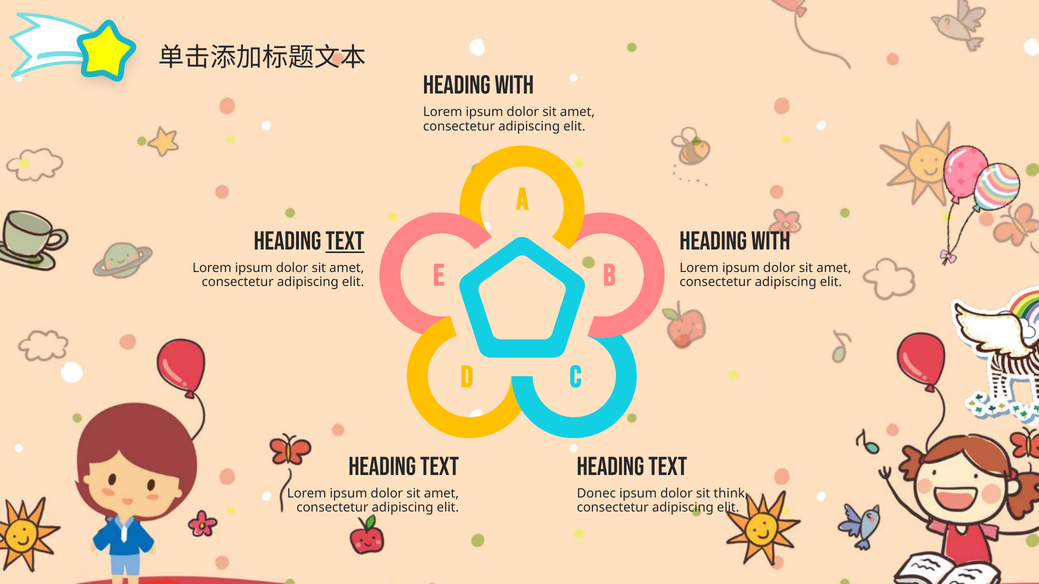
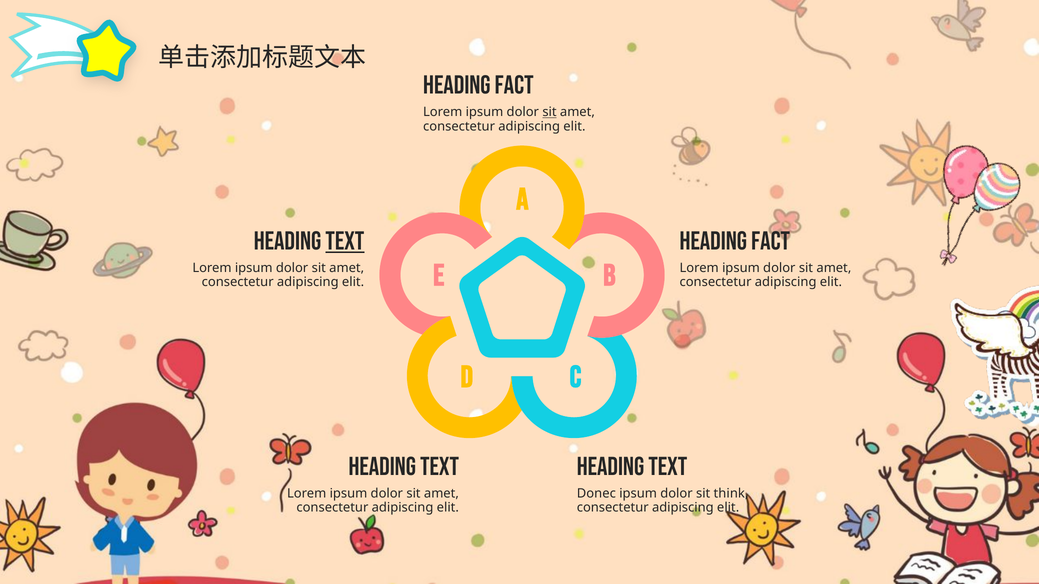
With: With -> Fact (514, 85)
sit underline: none -> present (550, 112)
With: With -> Fact (771, 241)
